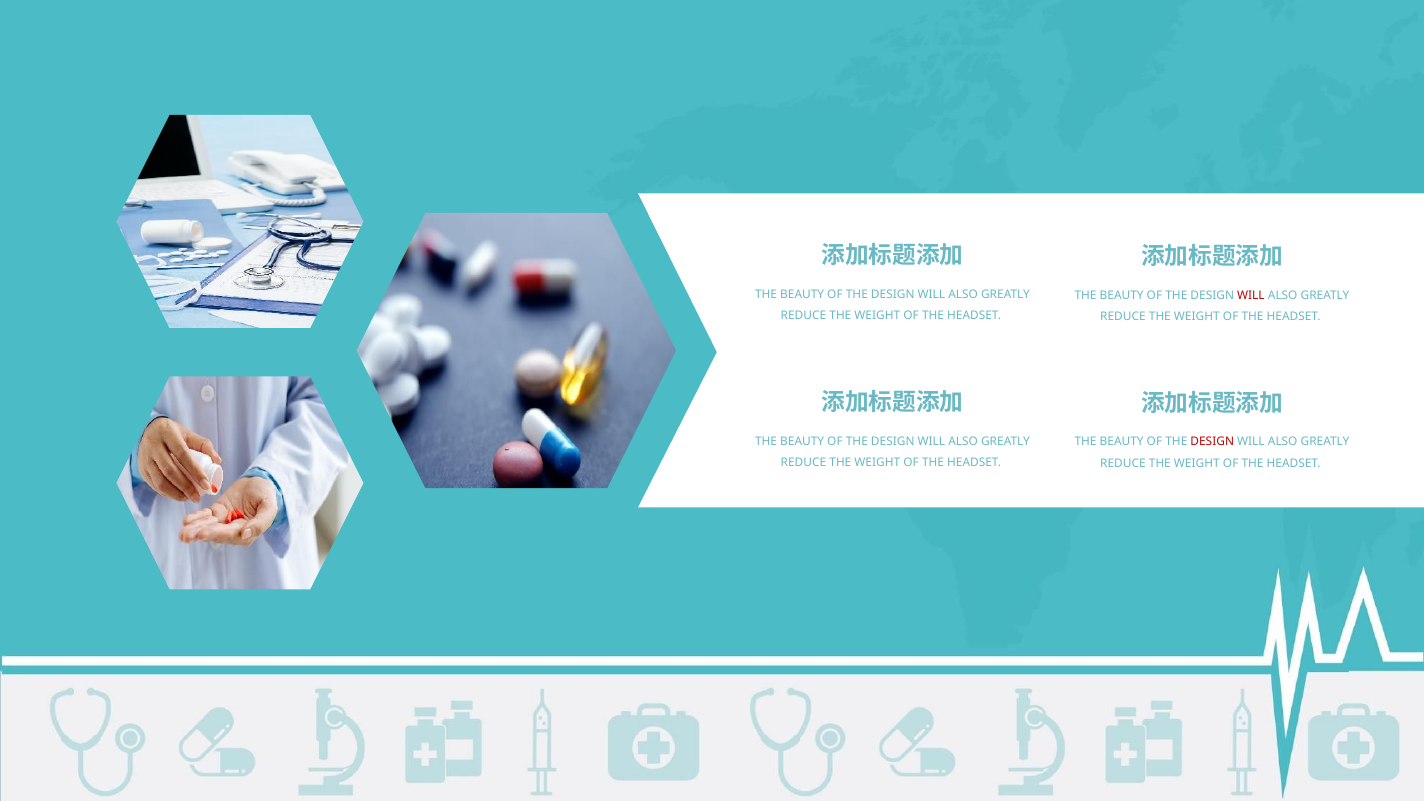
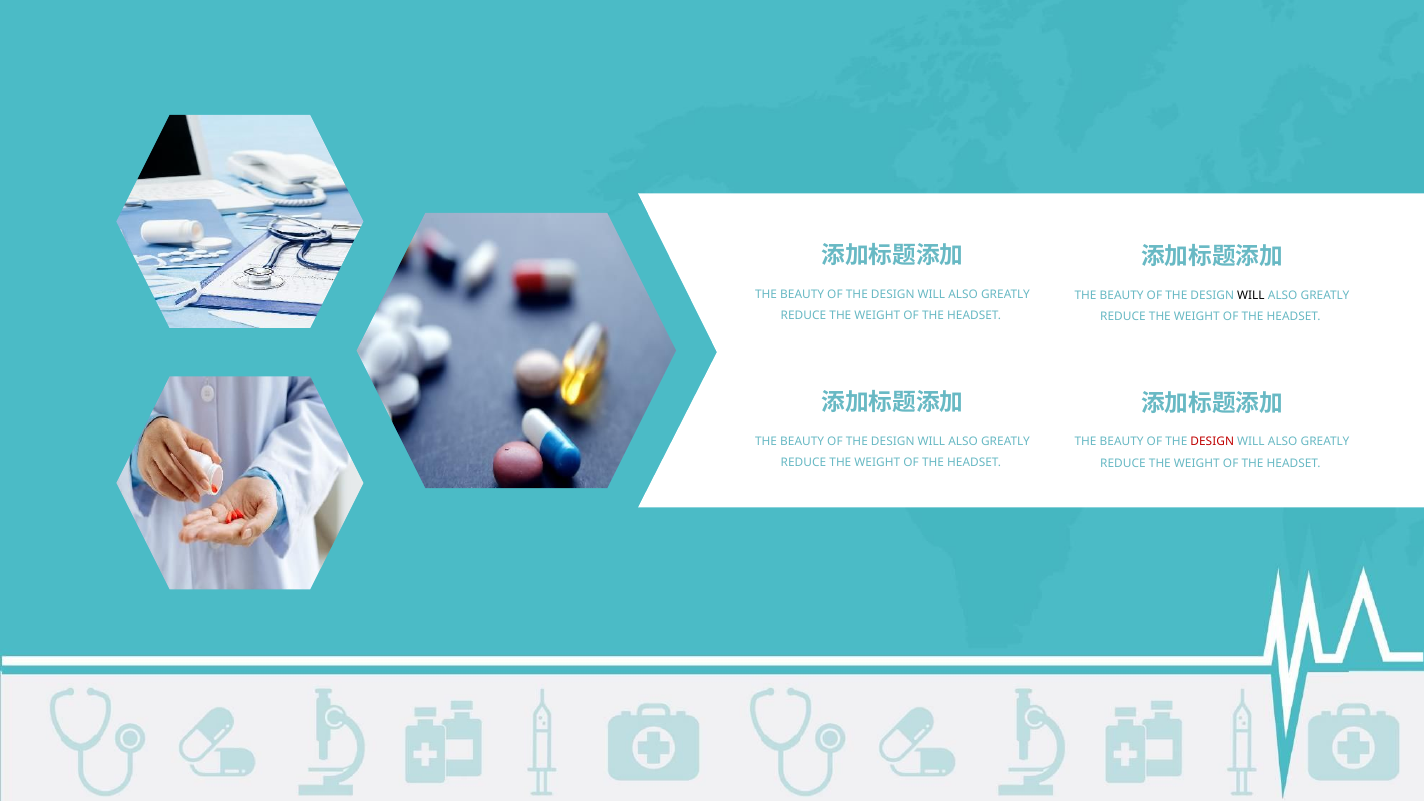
WILL colour: red -> black (1251, 295)
